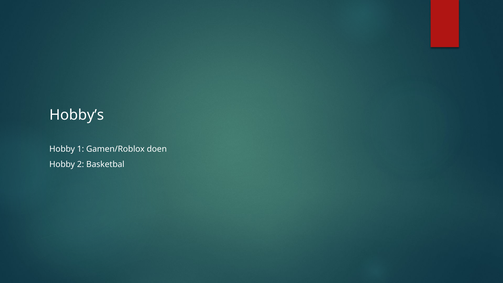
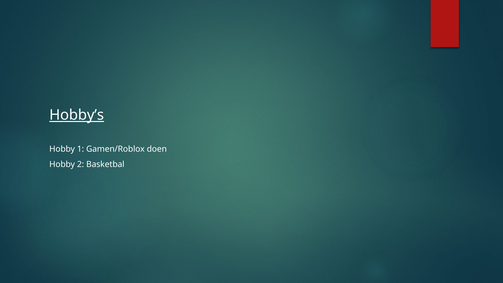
Hobby’s underline: none -> present (77, 115)
